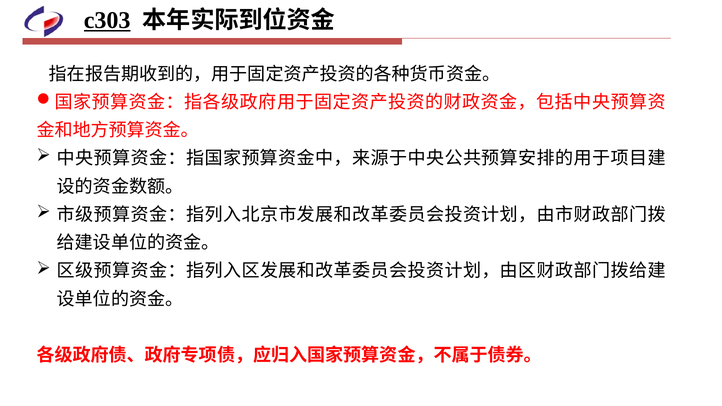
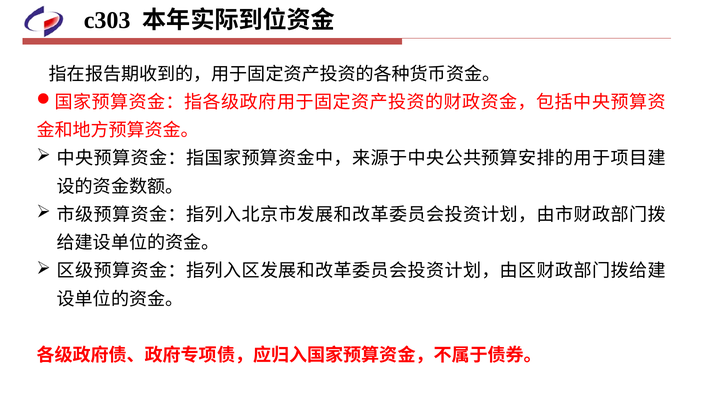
c303 underline: present -> none (107, 21)
